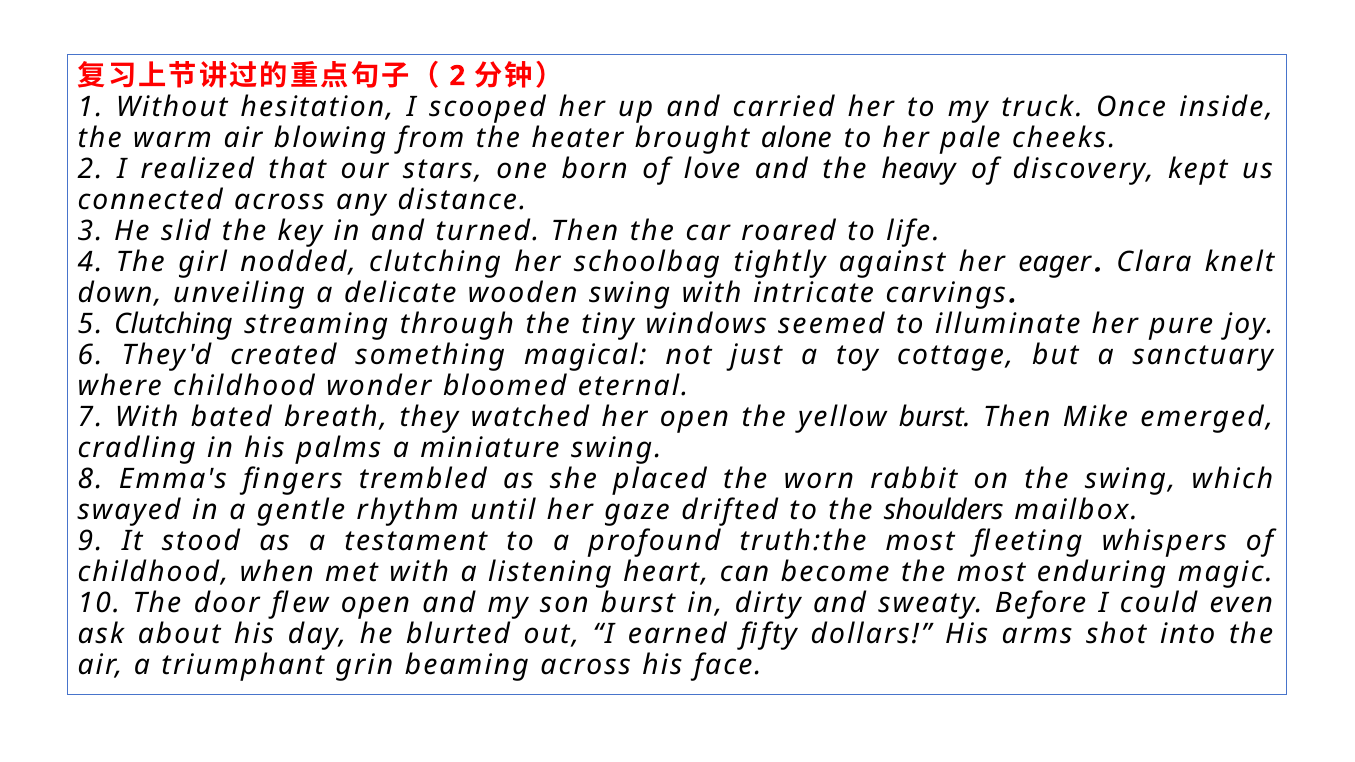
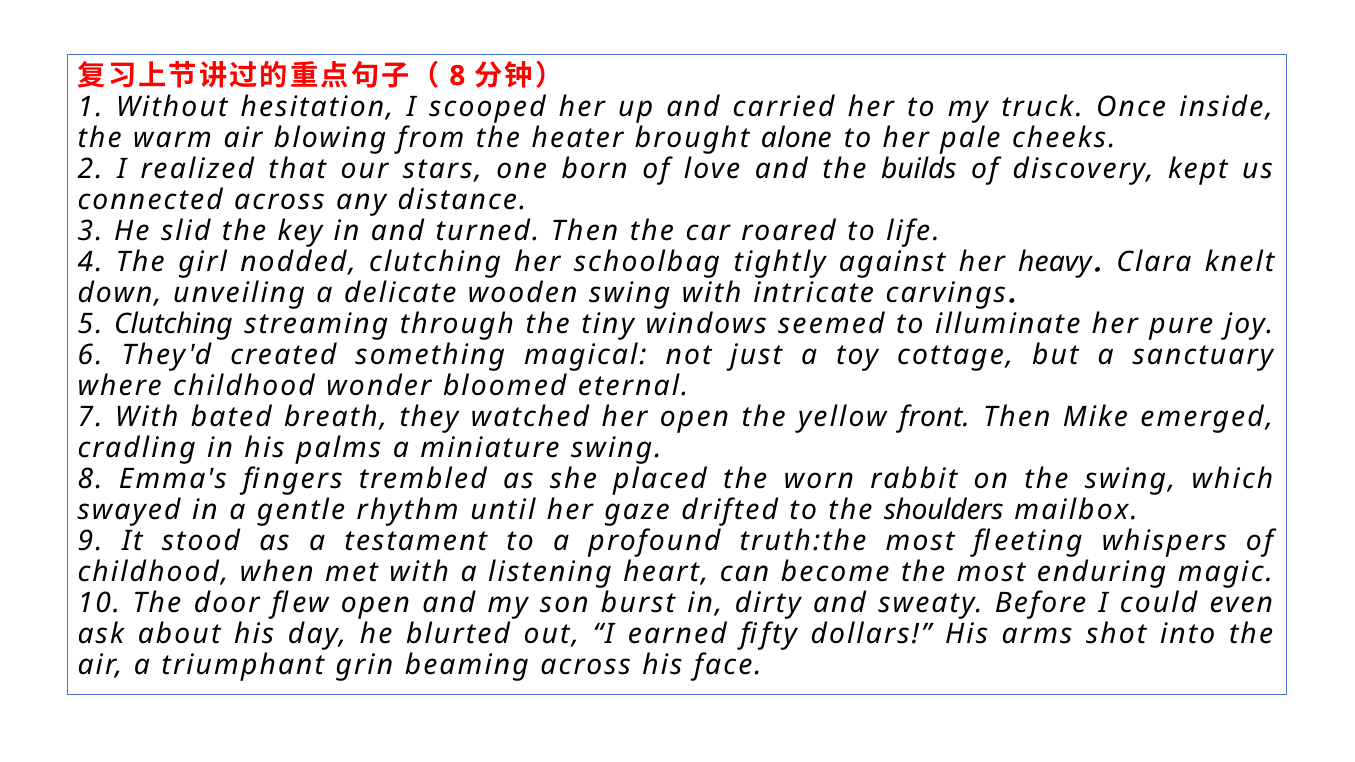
2: 2 -> 8 (457, 76)
heavy: heavy -> builds (919, 169)
eager: eager -> heavy (1055, 262)
yellow burst: burst -> front (935, 417)
